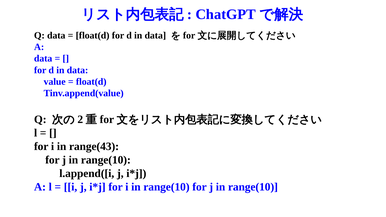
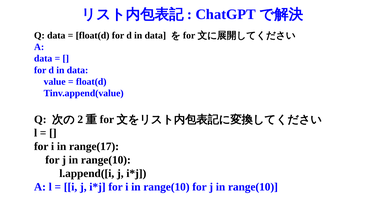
range(43: range(43 -> range(17 (94, 147)
